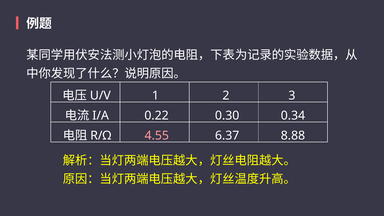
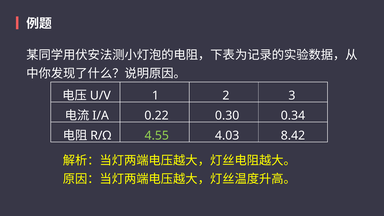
4.55 colour: pink -> light green (157, 135)
6.37: 6.37 -> 4.03 (227, 135)
8.88: 8.88 -> 8.42 (293, 135)
